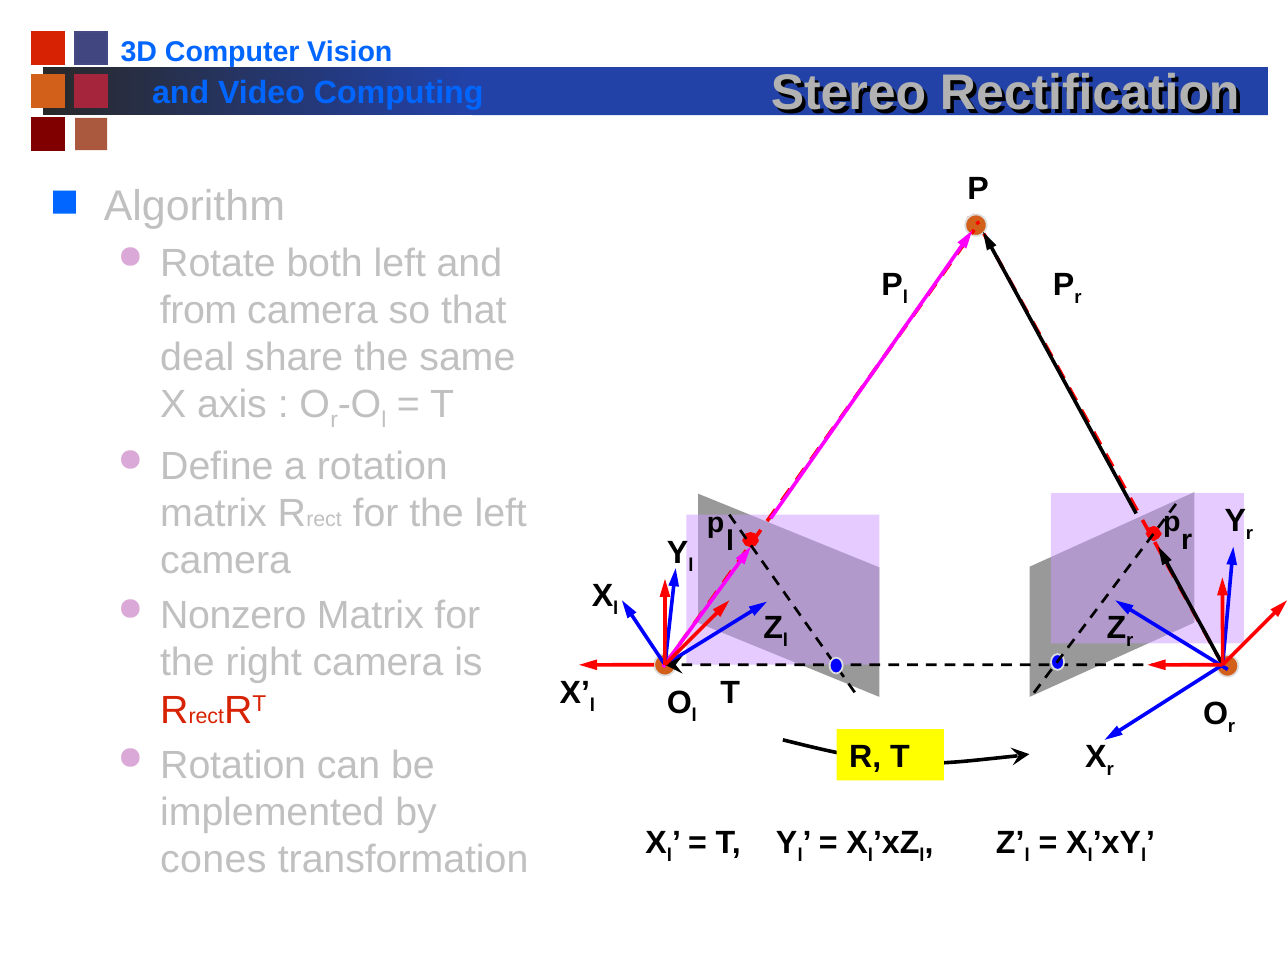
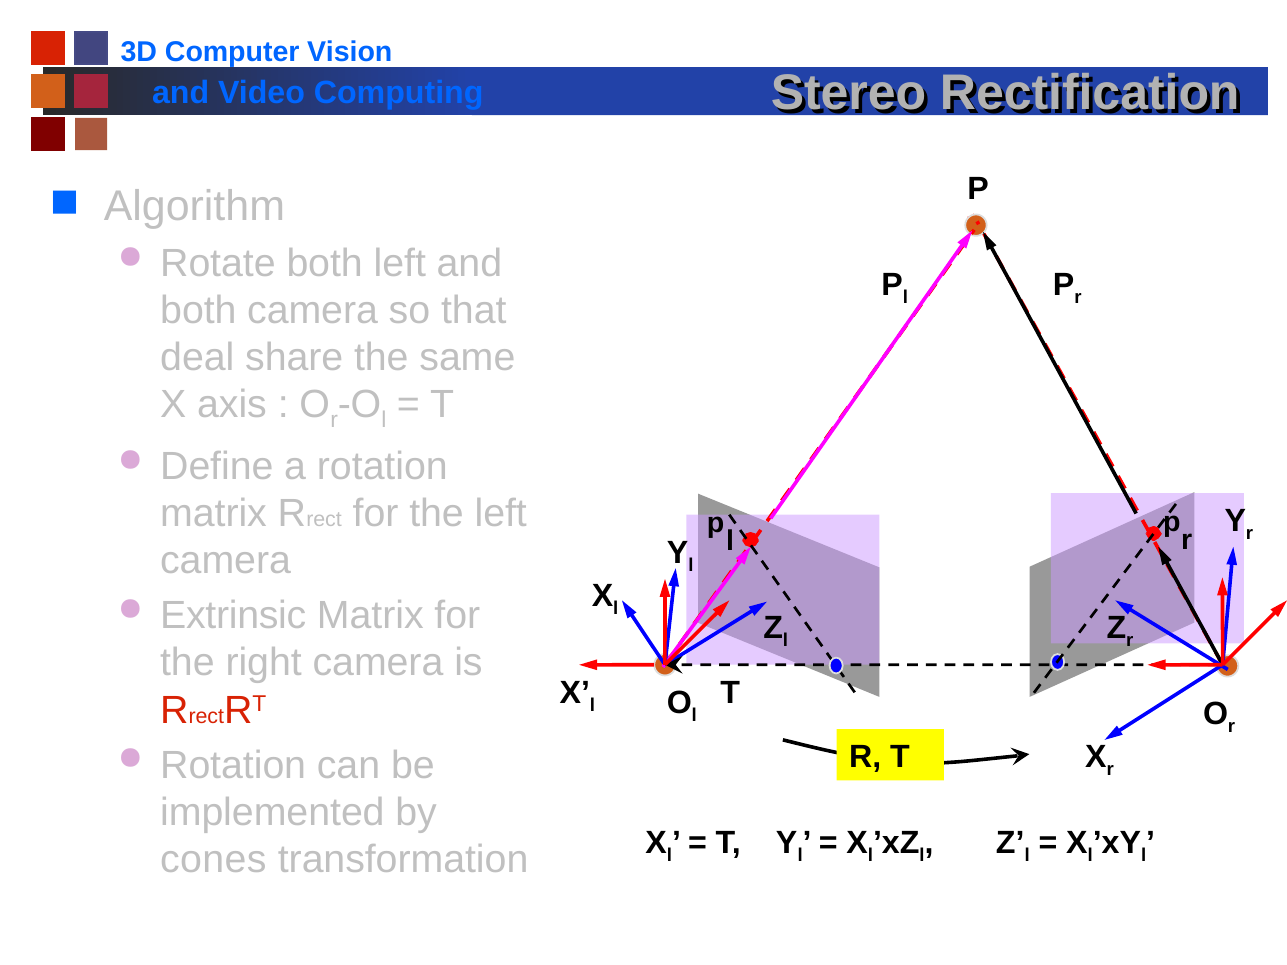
from: from -> both (198, 311)
Nonzero: Nonzero -> Extrinsic (233, 616)
